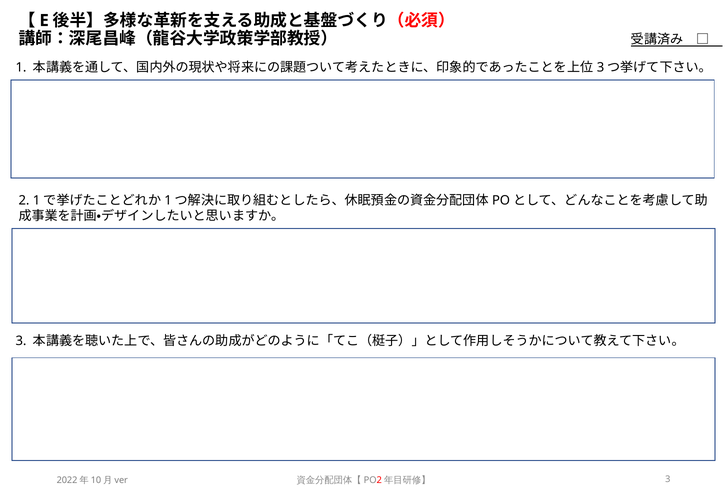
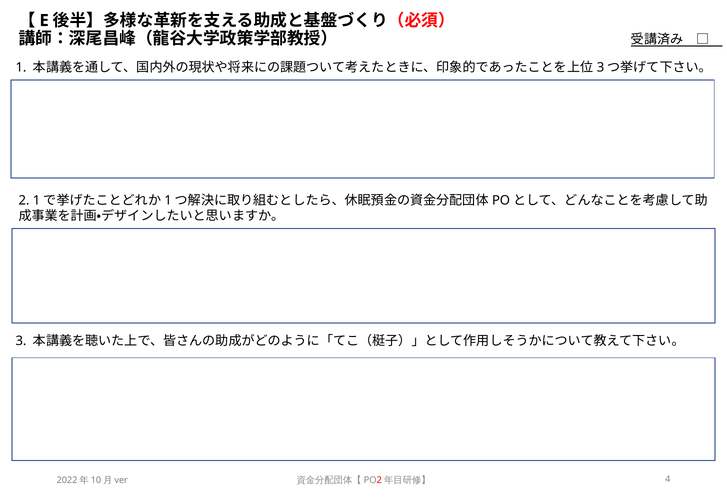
3: 3 -> 4 (668, 480)
